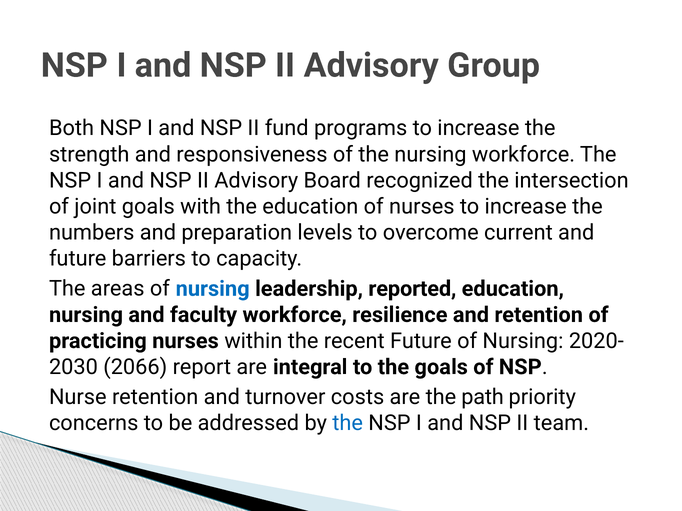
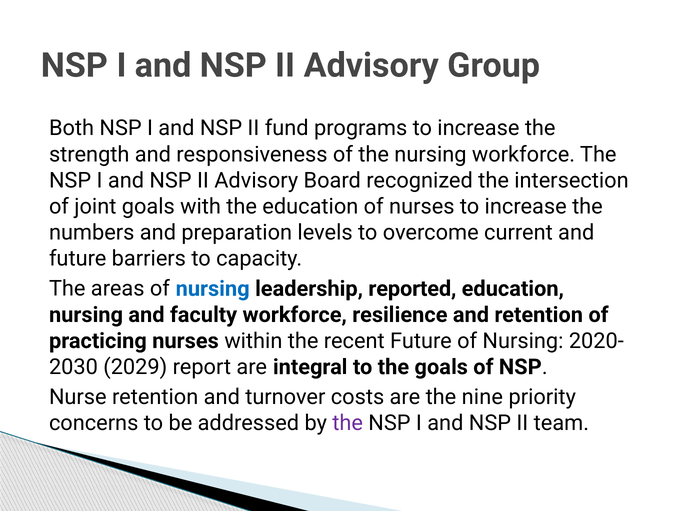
2066: 2066 -> 2029 (135, 367)
path: path -> nine (482, 397)
the colour: blue -> purple (348, 423)
